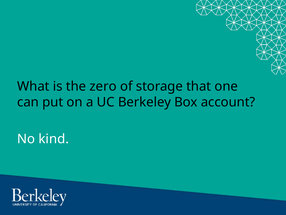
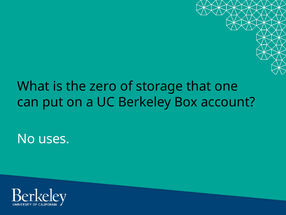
kind: kind -> uses (54, 139)
